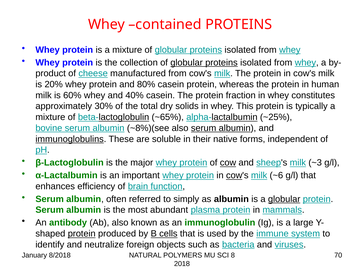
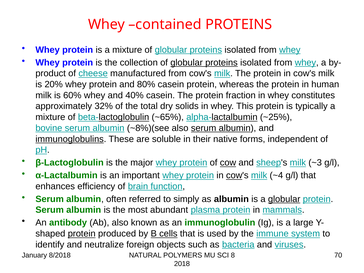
30%: 30% -> 32% (104, 106)
~6: ~6 -> ~4 (276, 175)
